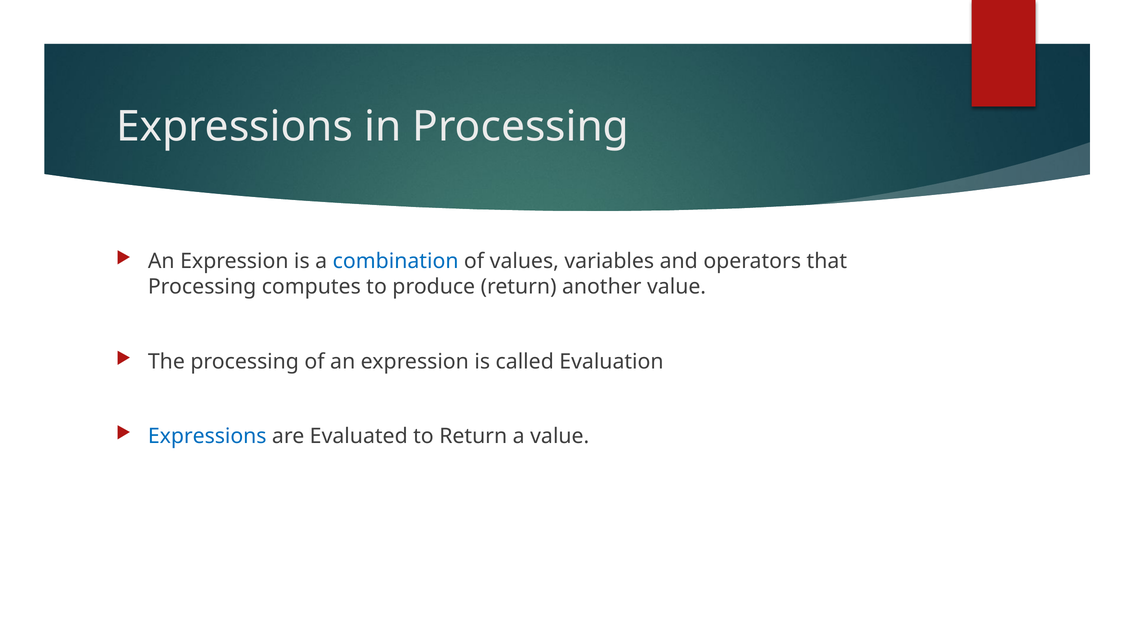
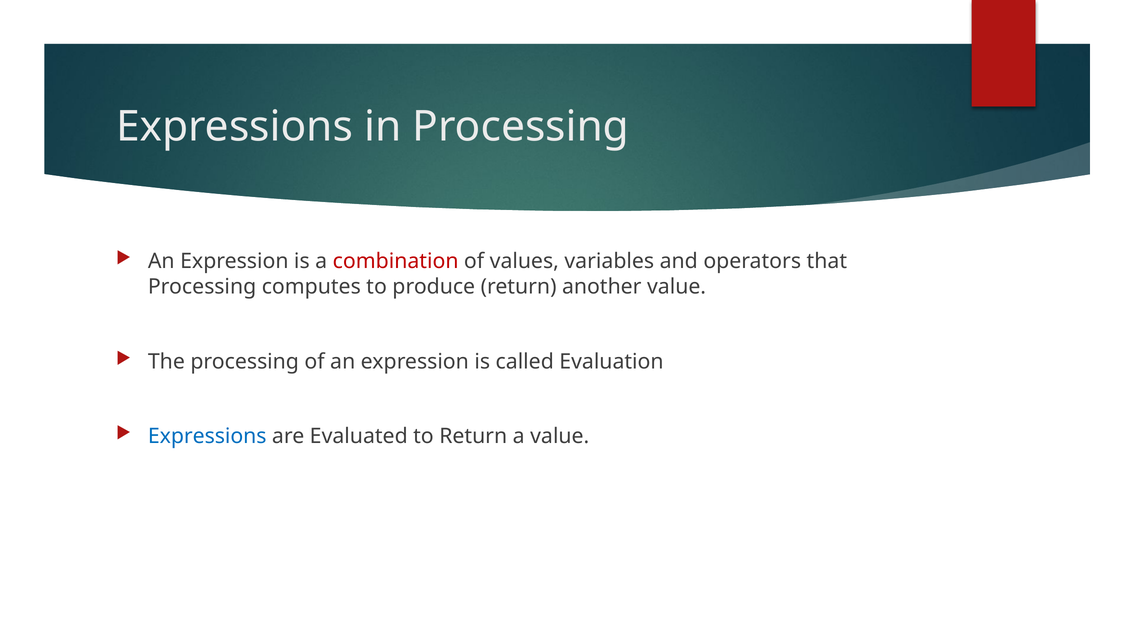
combination colour: blue -> red (396, 261)
